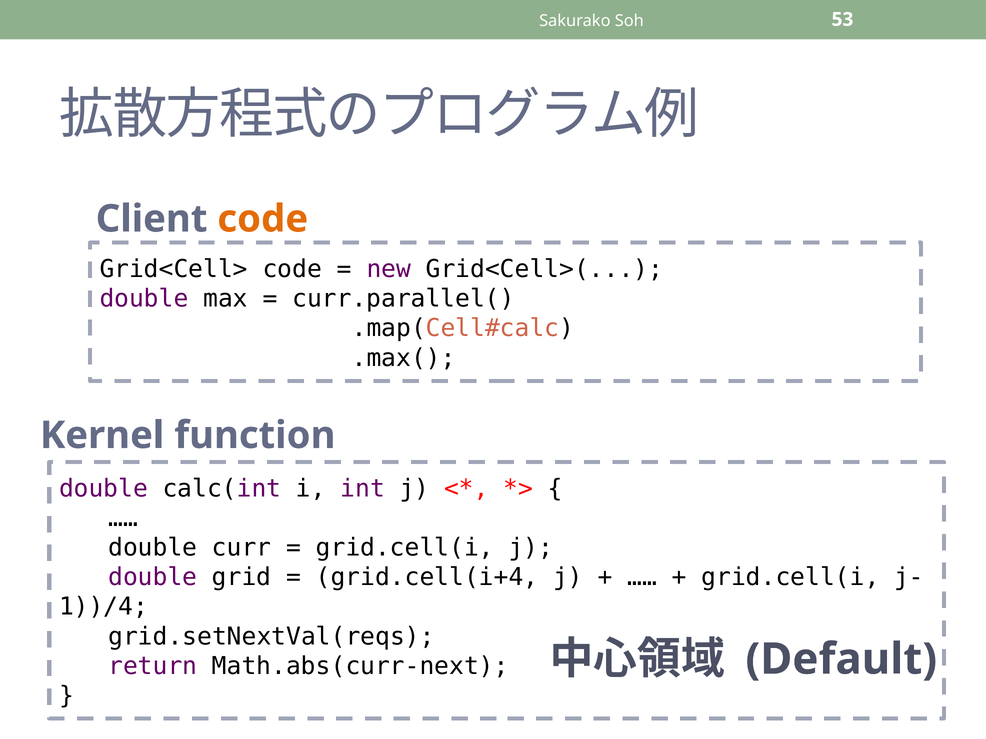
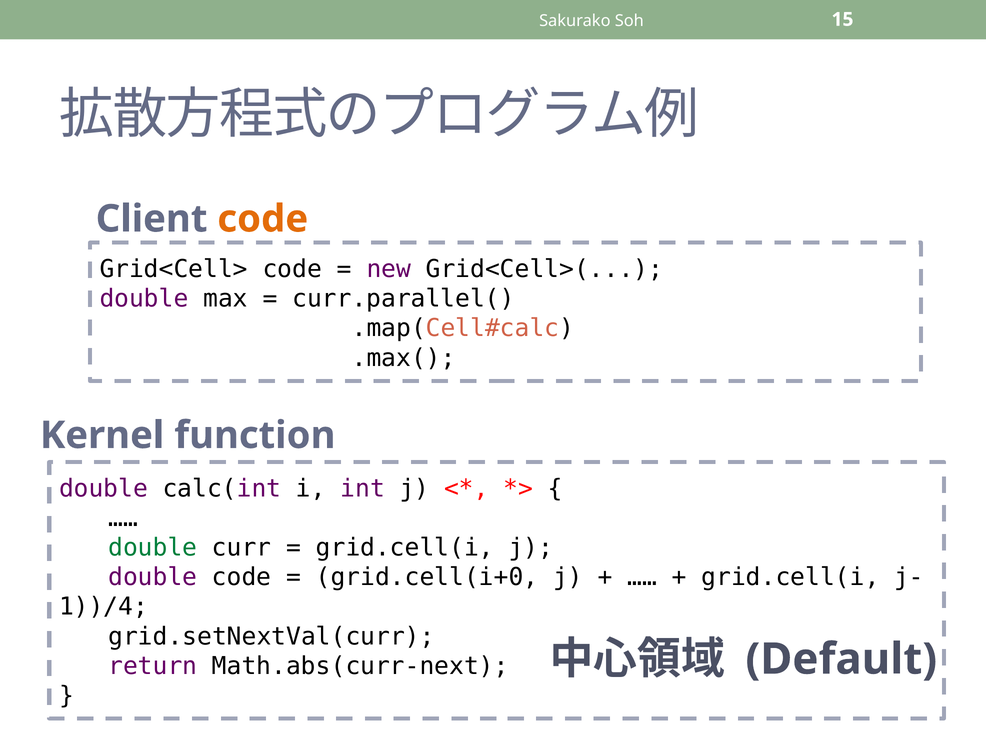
53: 53 -> 15 (842, 19)
double colour: black -> green (153, 548)
double grid: grid -> code (242, 578)
grid.cell(i+4: grid.cell(i+4 -> grid.cell(i+0 (427, 578)
grid.setNextVal(reqs: grid.setNextVal(reqs -> grid.setNextVal(curr (271, 637)
